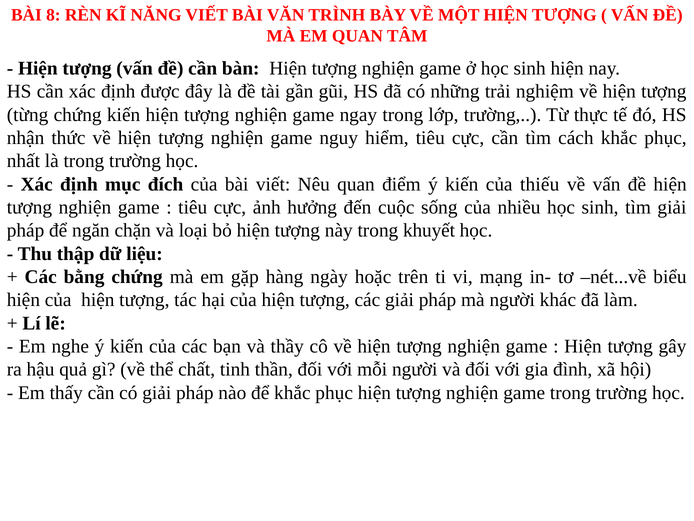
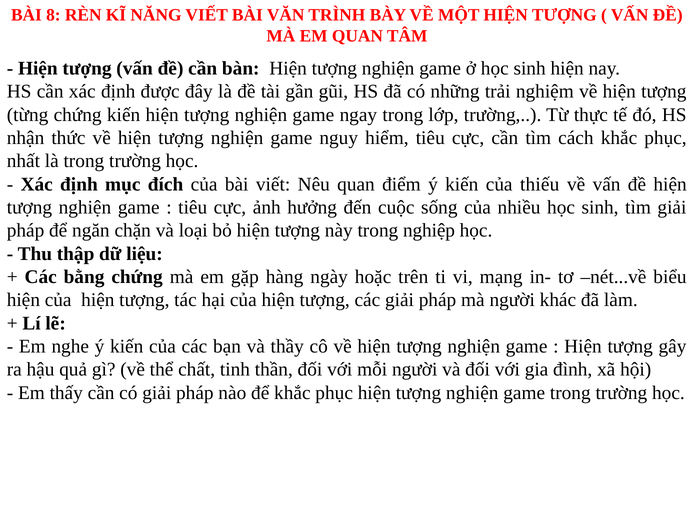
khuyết: khuyết -> nghiệp (429, 230)
